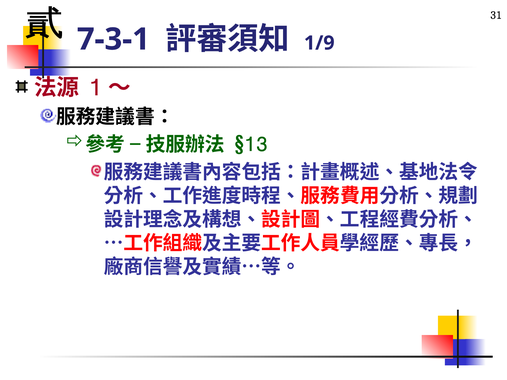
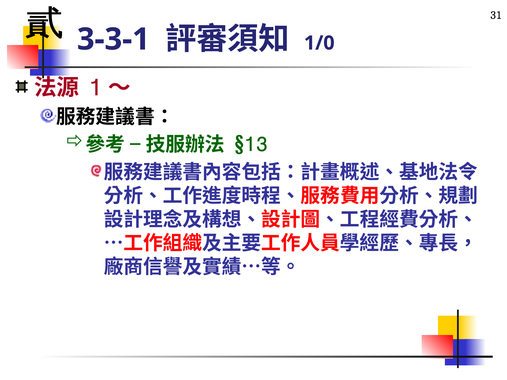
7-3-1: 7-3-1 -> 3-3-1 (113, 39)
1/9: 1/9 -> 1/0 (319, 43)
